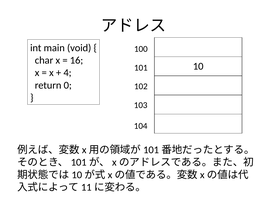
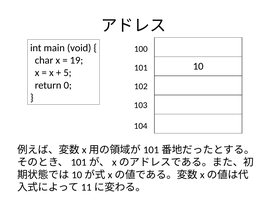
16: 16 -> 19 (77, 60)
4: 4 -> 5 (67, 73)
